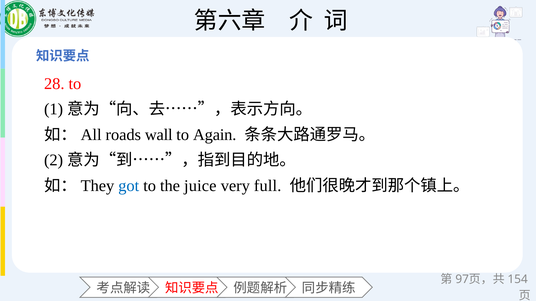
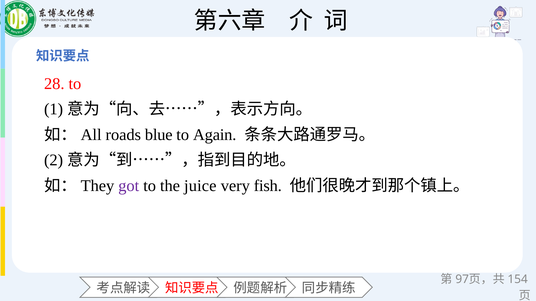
wall: wall -> blue (159, 135)
got colour: blue -> purple (129, 186)
full: full -> fish (268, 186)
